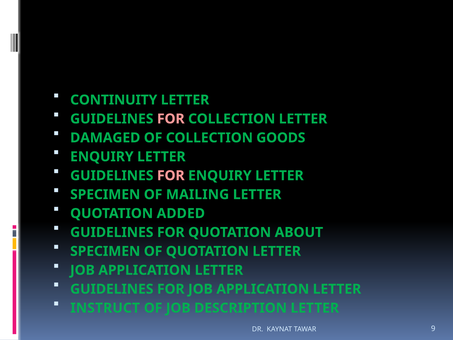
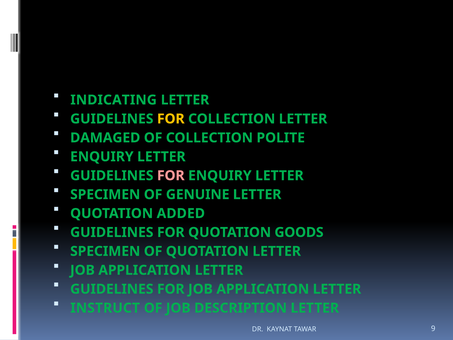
CONTINUITY: CONTINUITY -> INDICATING (114, 100)
FOR colour: pink -> yellow (171, 119)
GOODS: GOODS -> POLITE (281, 138)
MAILING: MAILING -> GENUINE (198, 194)
ABOUT: ABOUT -> GOODS (299, 232)
